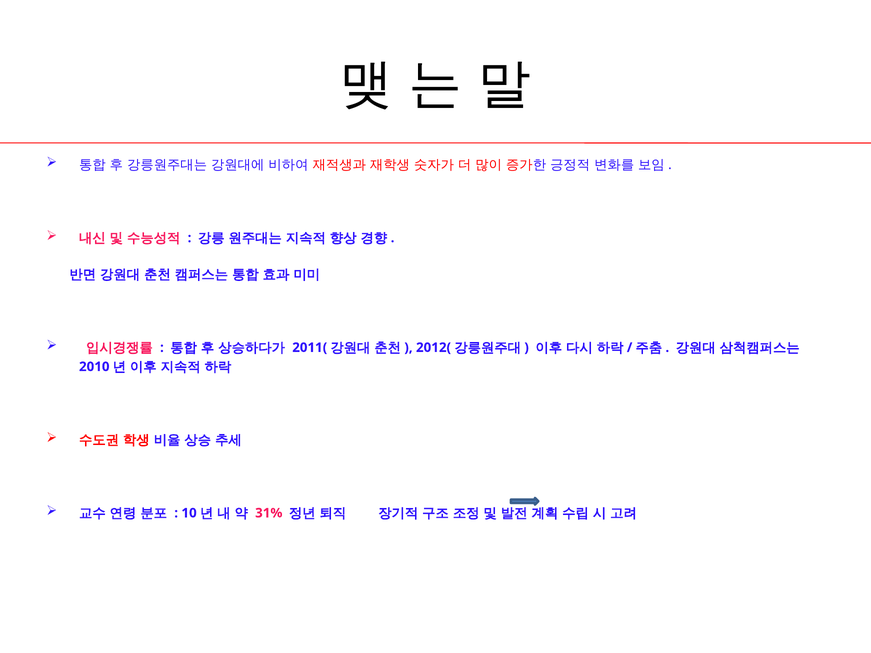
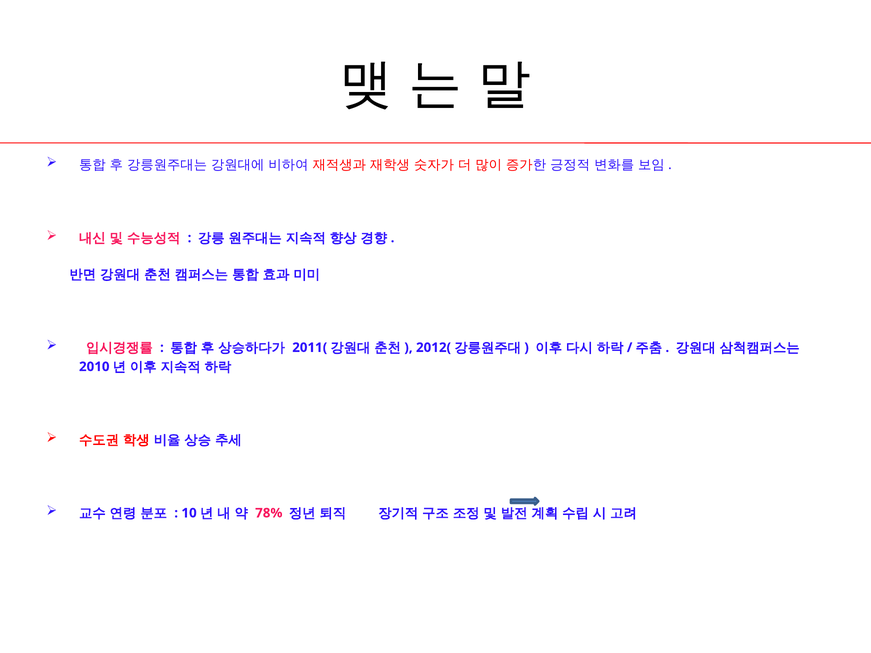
31%: 31% -> 78% (269, 513)
